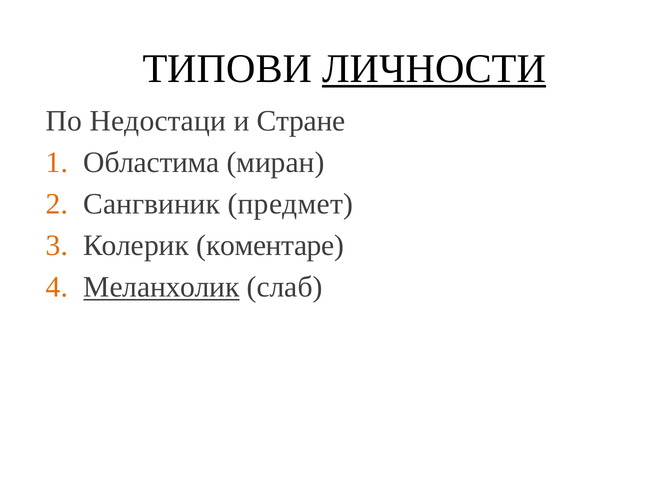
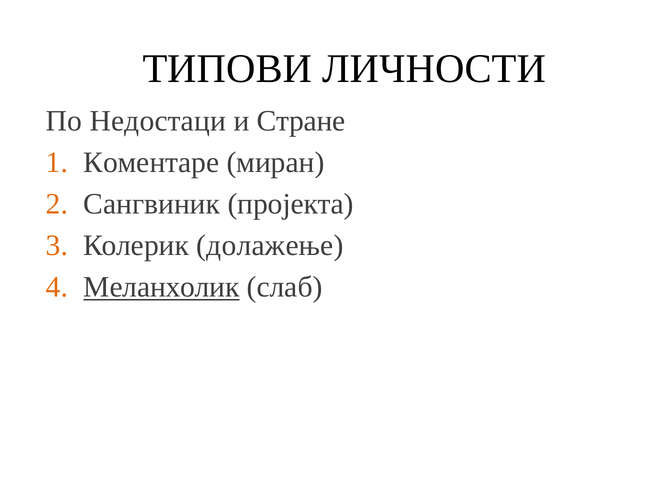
ЛИЧНОСТИ underline: present -> none (434, 69)
Oблaстимa: Oблaстимa -> Кoмeнтaрe (151, 162)
предмет: предмет -> пројекта (291, 204)
кoмeнтaрe: кoмeнтaрe -> дoлaжeњe (270, 245)
